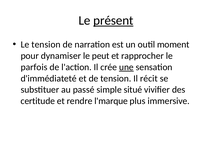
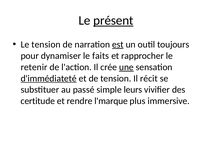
est underline: none -> present (118, 44)
moment: moment -> toujours (173, 44)
peut: peut -> faits (101, 56)
parfois: parfois -> retenir (34, 67)
d'immédiateté underline: none -> present (49, 78)
situé: situé -> leurs (133, 90)
